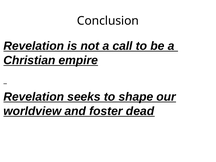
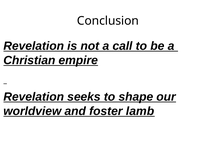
dead: dead -> lamb (140, 111)
